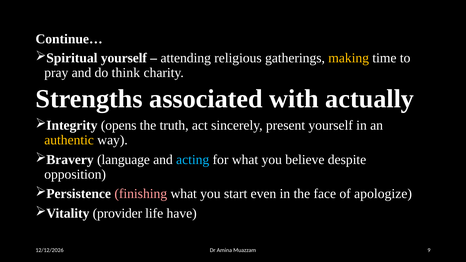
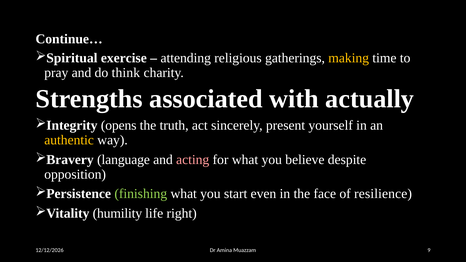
yourself: yourself -> exercise (124, 58)
acting colour: light blue -> pink (193, 160)
finishing colour: pink -> light green (141, 194)
apologize: apologize -> resilience (383, 194)
provider: provider -> humility (117, 213)
have: have -> right (182, 213)
